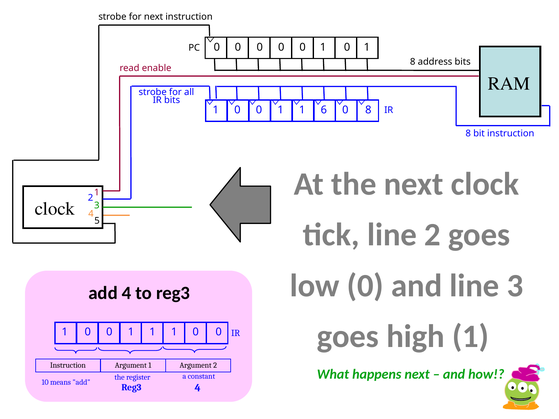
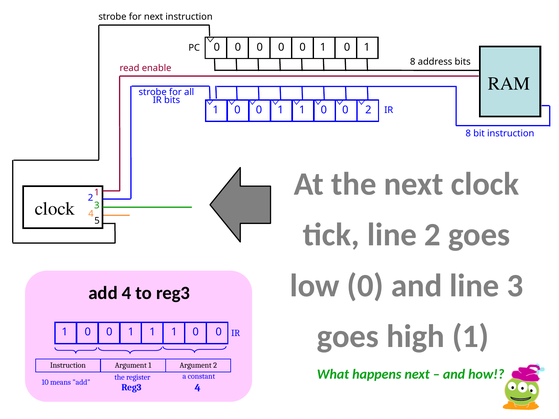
0 1 1 6: 6 -> 0 (324, 110)
0 8: 8 -> 2 (368, 110)
